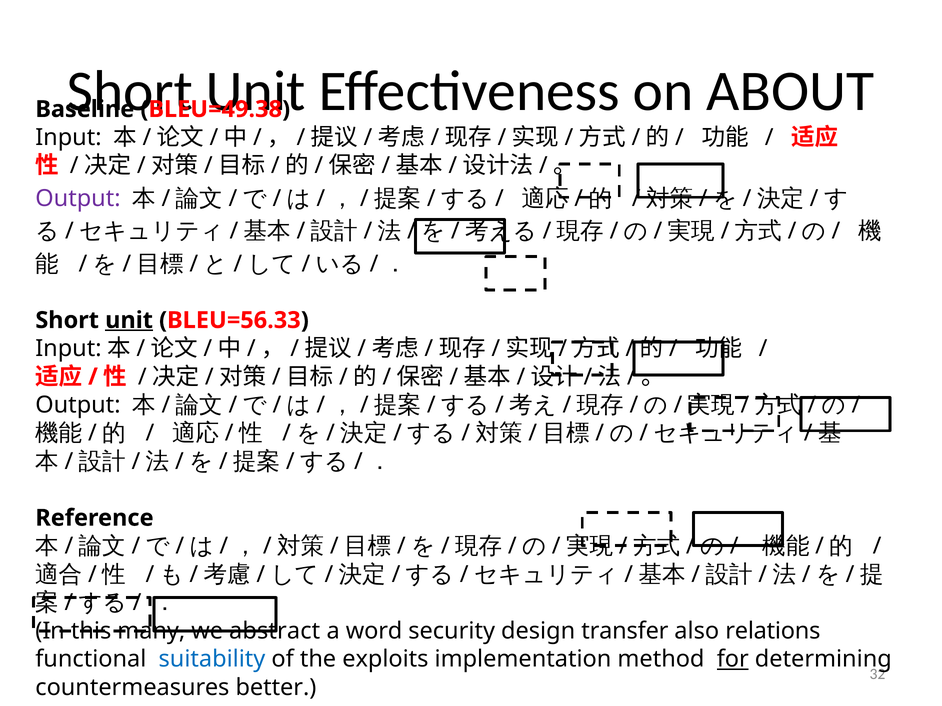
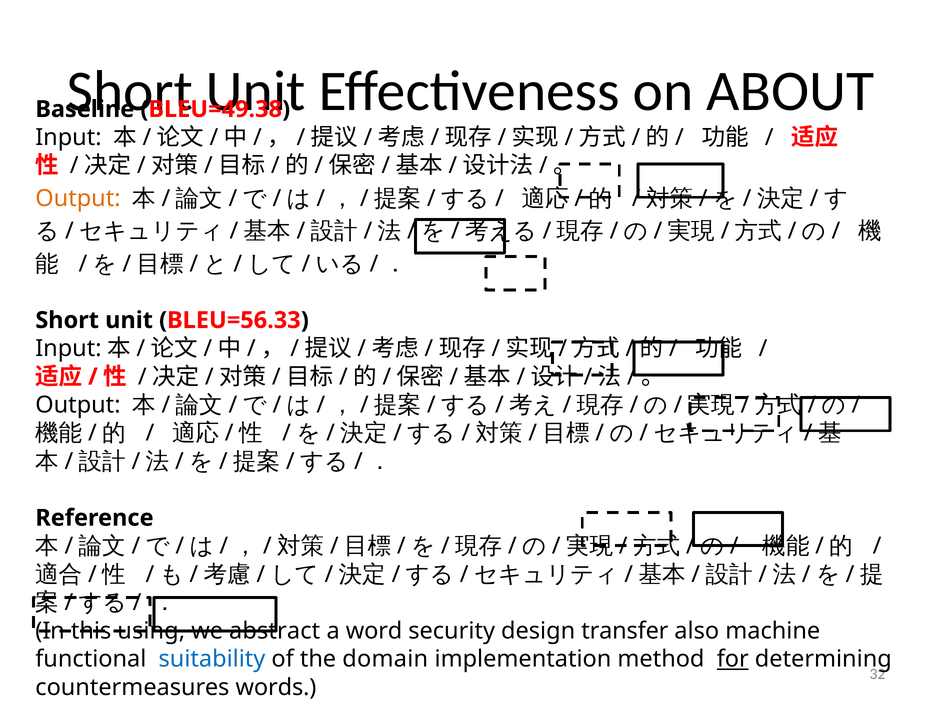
Output colour: purple -> orange (78, 199)
unit underline: present -> none (129, 320)
many: many -> using (151, 631)
relations: relations -> machine (773, 631)
exploits: exploits -> domain (385, 660)
better: better -> words (276, 688)
